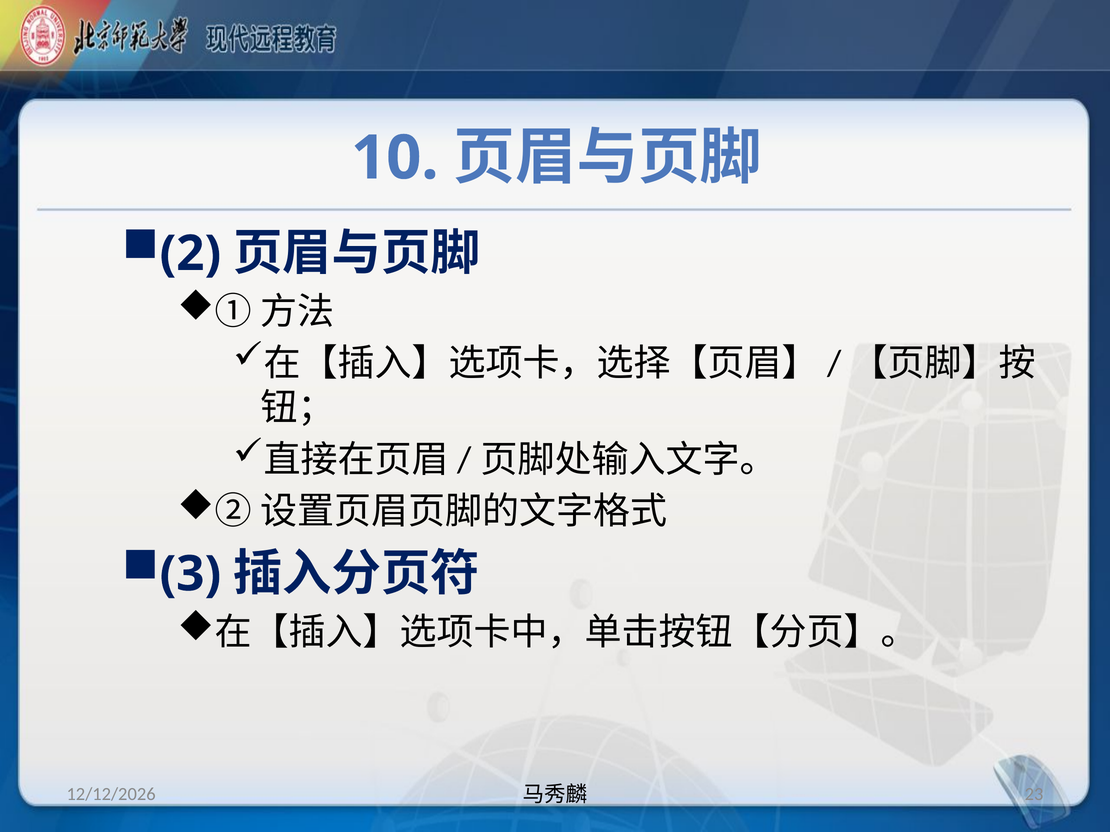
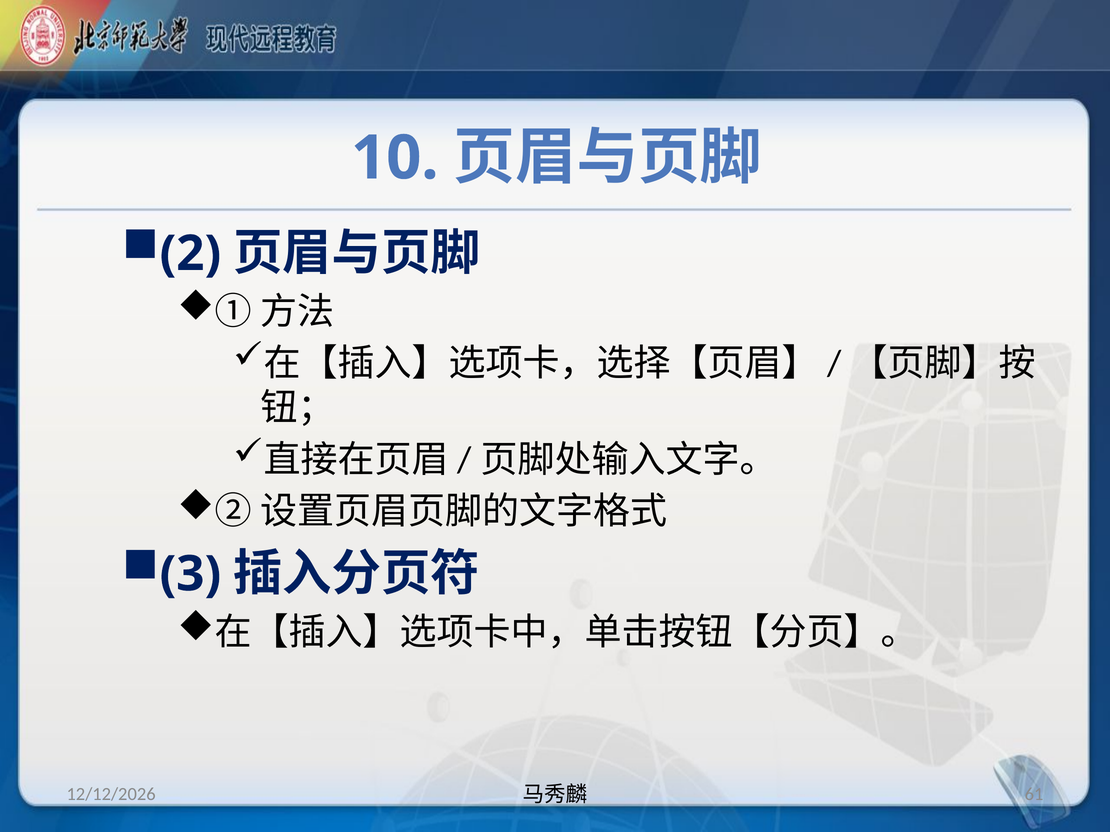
23: 23 -> 61 (1034, 795)
